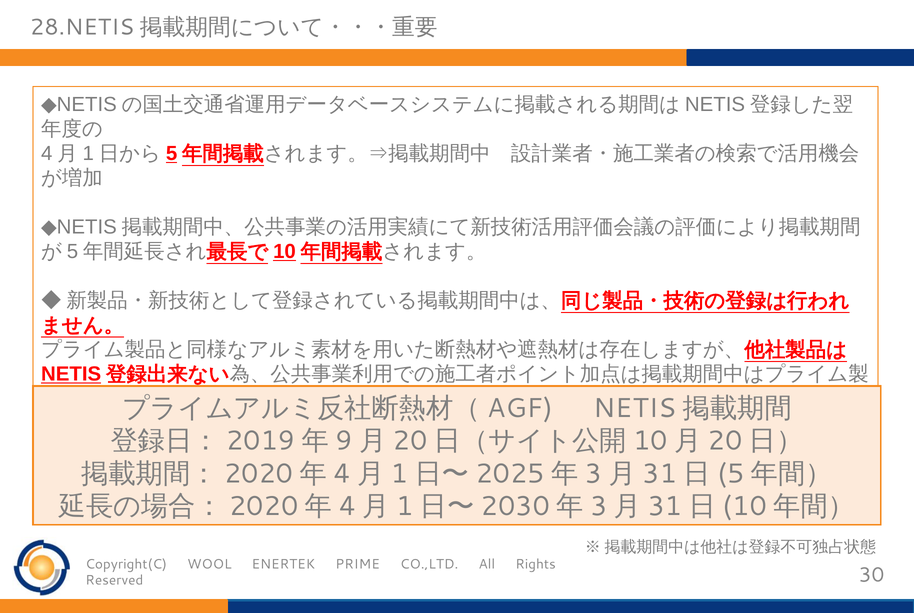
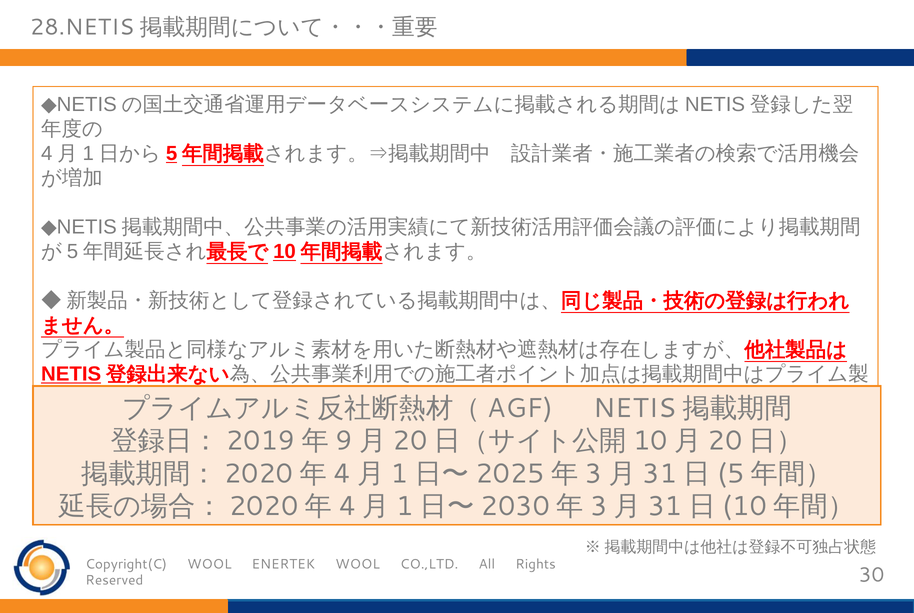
ENERTEK PRIME: PRIME -> WOOL (358, 564)
